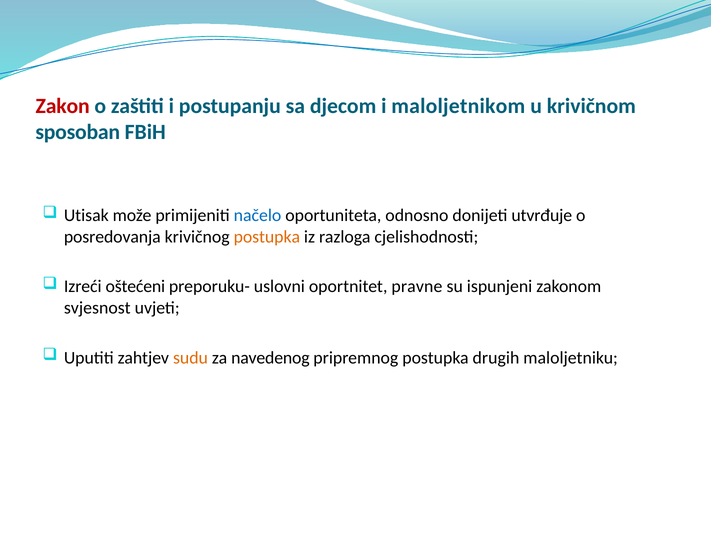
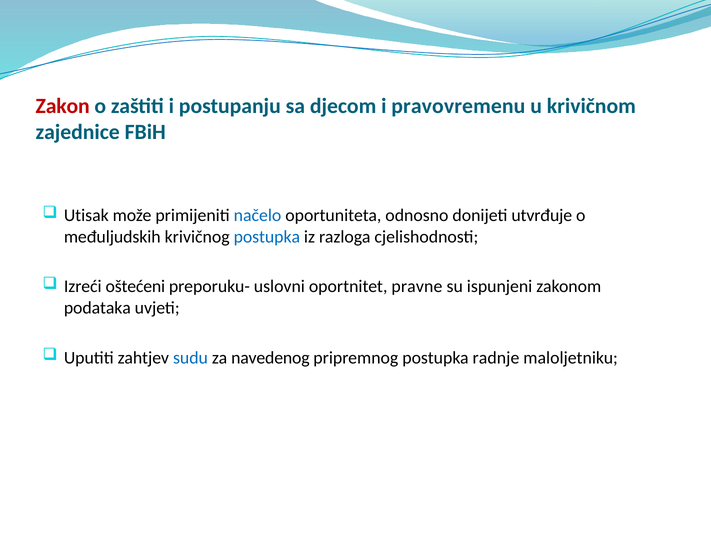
maloljetnikom: maloljetnikom -> pravovremenu (458, 106)
sposoban: sposoban -> zajednice (78, 132)
posredovanja: posredovanja -> međuljudskih (112, 237)
postupka colour: orange -> blue (267, 237)
svjesnost: svjesnost -> podataka (97, 308)
sudu colour: orange -> blue (190, 358)
drugih: drugih -> radnje (496, 358)
